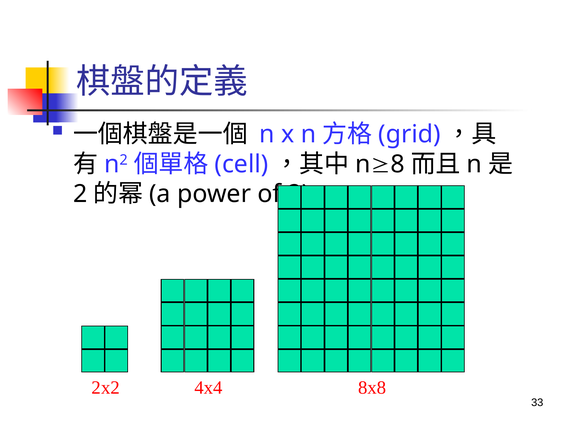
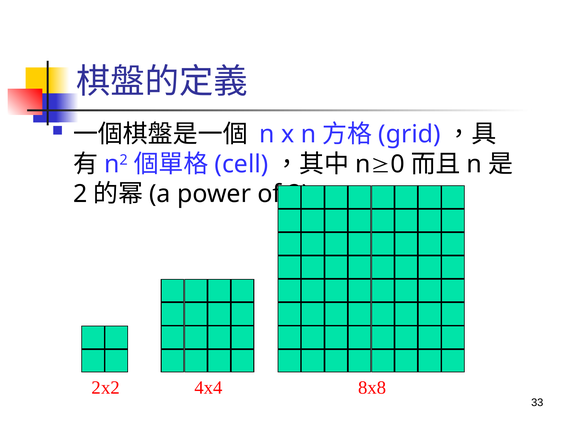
8: 8 -> 0 (398, 164)
